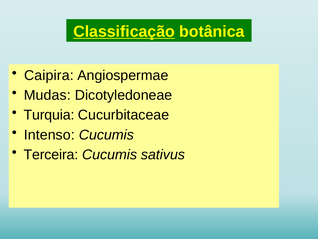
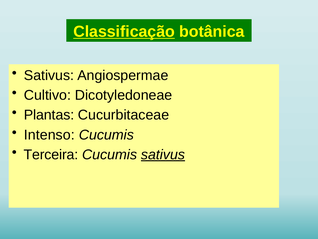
Caipira: Caipira -> Sativus (49, 75)
Mudas: Mudas -> Cultivo (47, 95)
Turquia: Turquia -> Plantas (49, 115)
sativus underline: none -> present (163, 154)
